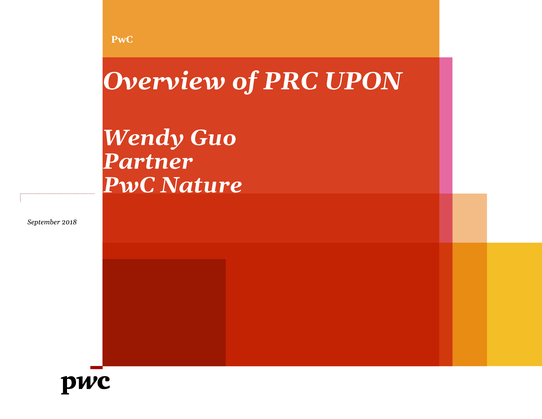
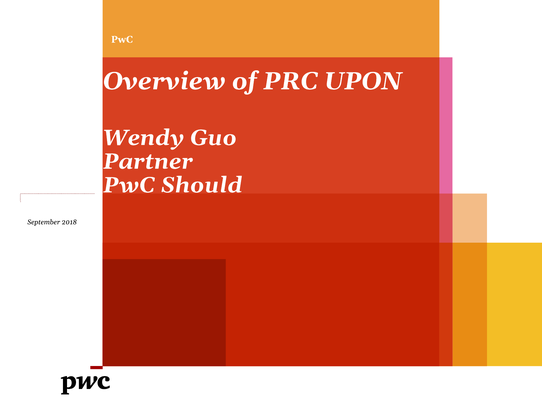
Nature: Nature -> Should (201, 185)
